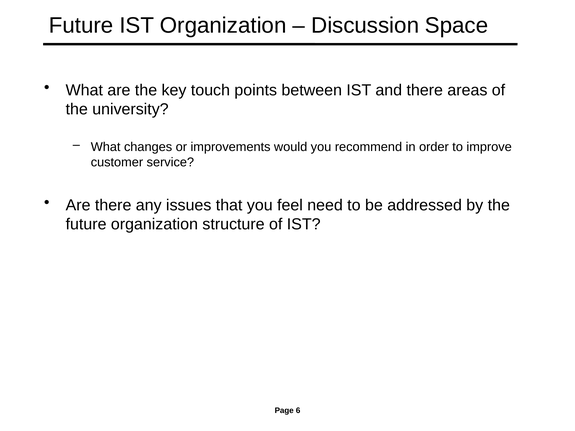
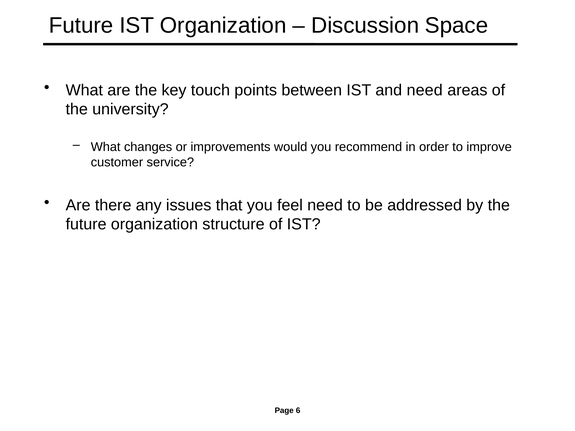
and there: there -> need (425, 90)
